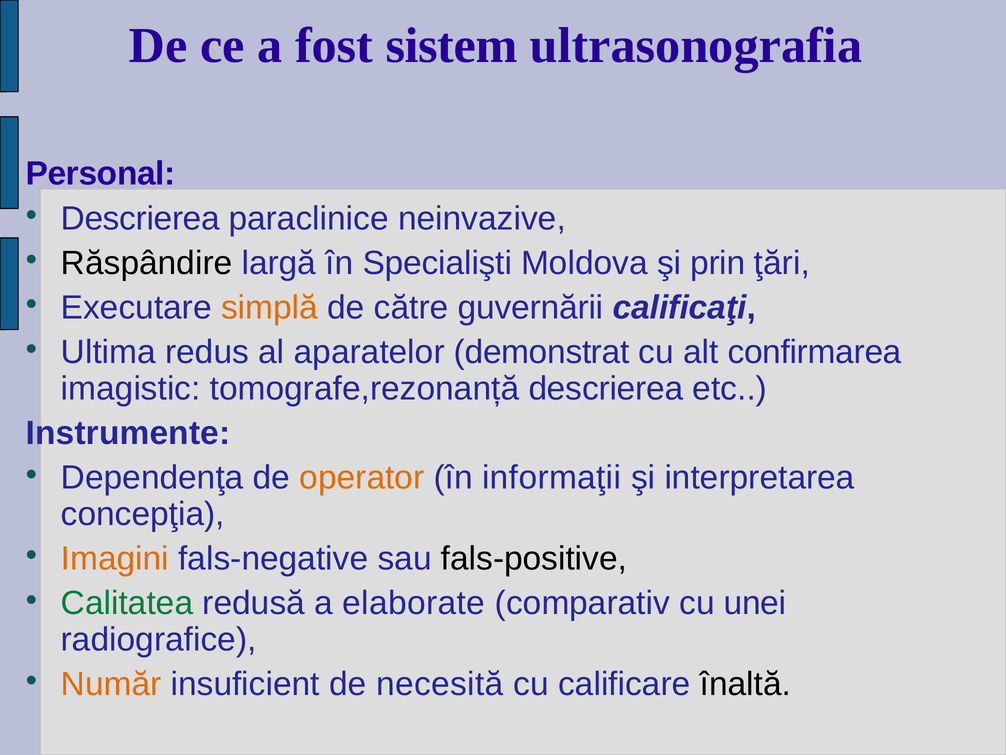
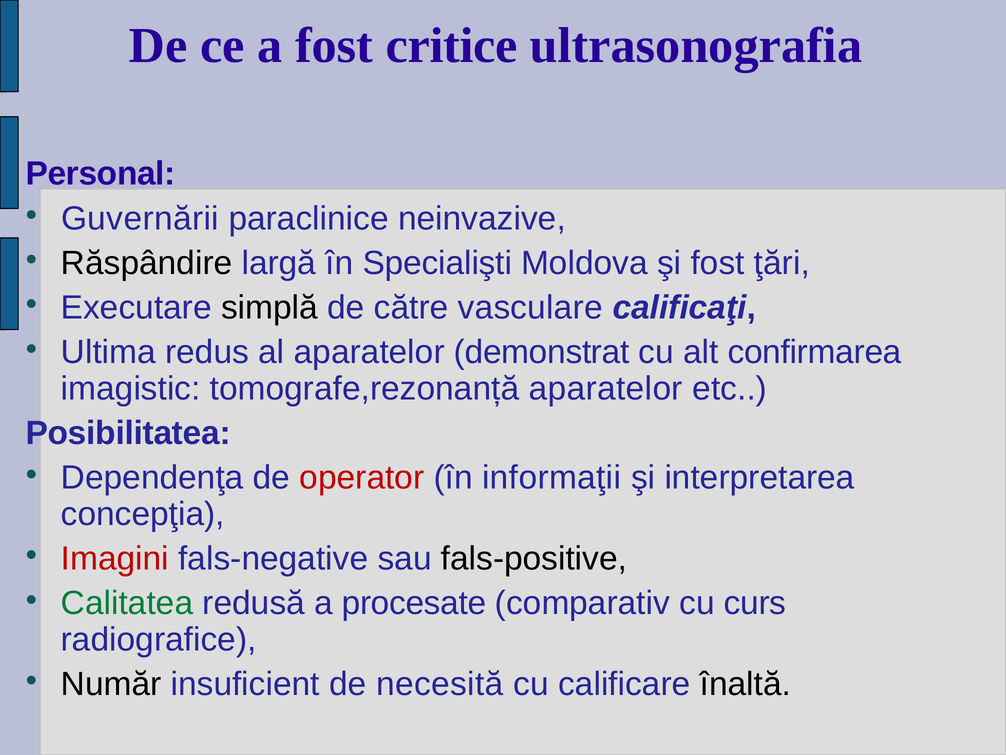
sistem: sistem -> critice (452, 46)
Descrierea: Descrierea -> Guvernării (140, 218)
şi prin: prin -> fost (718, 263)
simplă colour: orange -> black (270, 308)
guvernării: guvernării -> vasculare (530, 308)
tomografe,rezonanță descrierea: descrierea -> aparatelor (606, 388)
Instrumente: Instrumente -> Posibilitatea (128, 433)
operator colour: orange -> red (362, 478)
Imagini colour: orange -> red (115, 558)
elaborate: elaborate -> procesate (414, 603)
unei: unei -> curs (755, 603)
Număr colour: orange -> black (111, 684)
